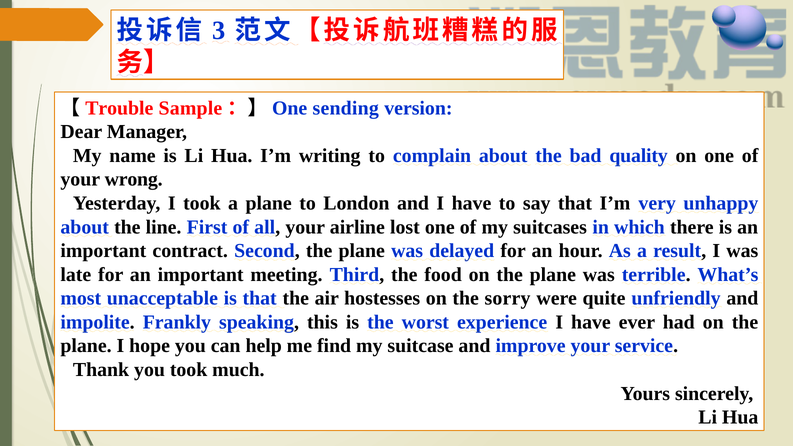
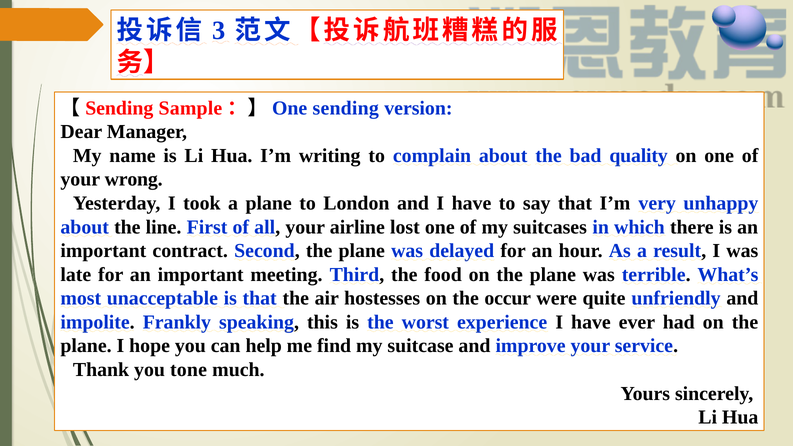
Trouble: Trouble -> Sending (119, 108)
sorry: sorry -> occur (508, 298)
you took: took -> tone (188, 370)
